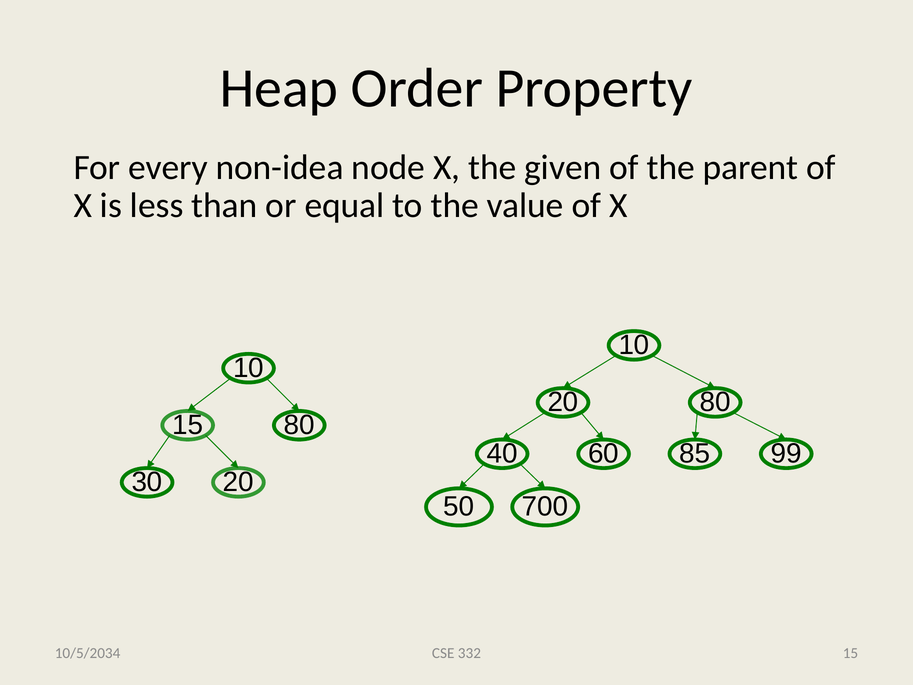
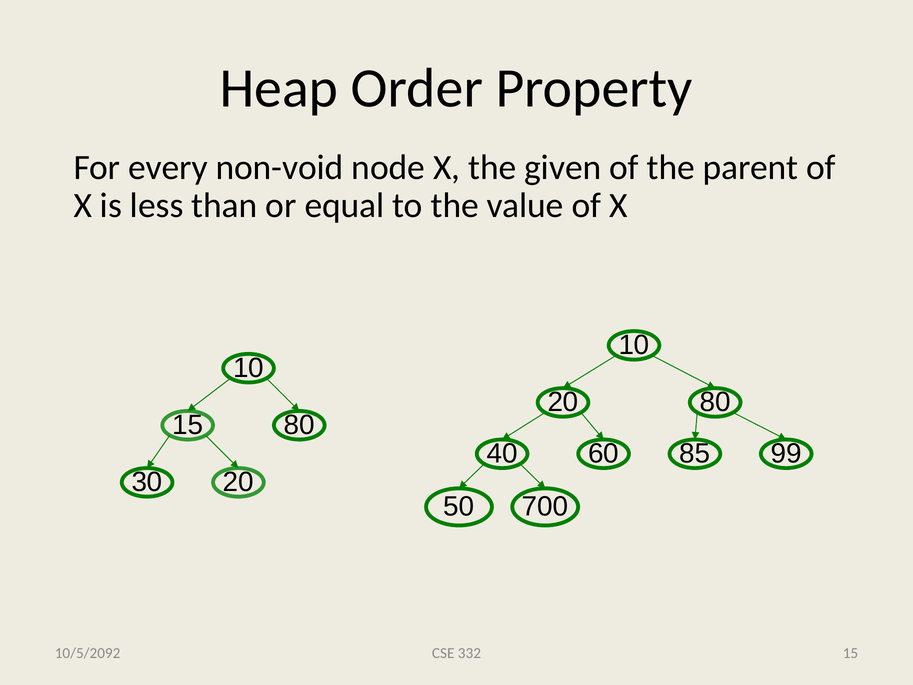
non-idea: non-idea -> non-void (280, 167)
10/5/2034: 10/5/2034 -> 10/5/2092 (88, 653)
